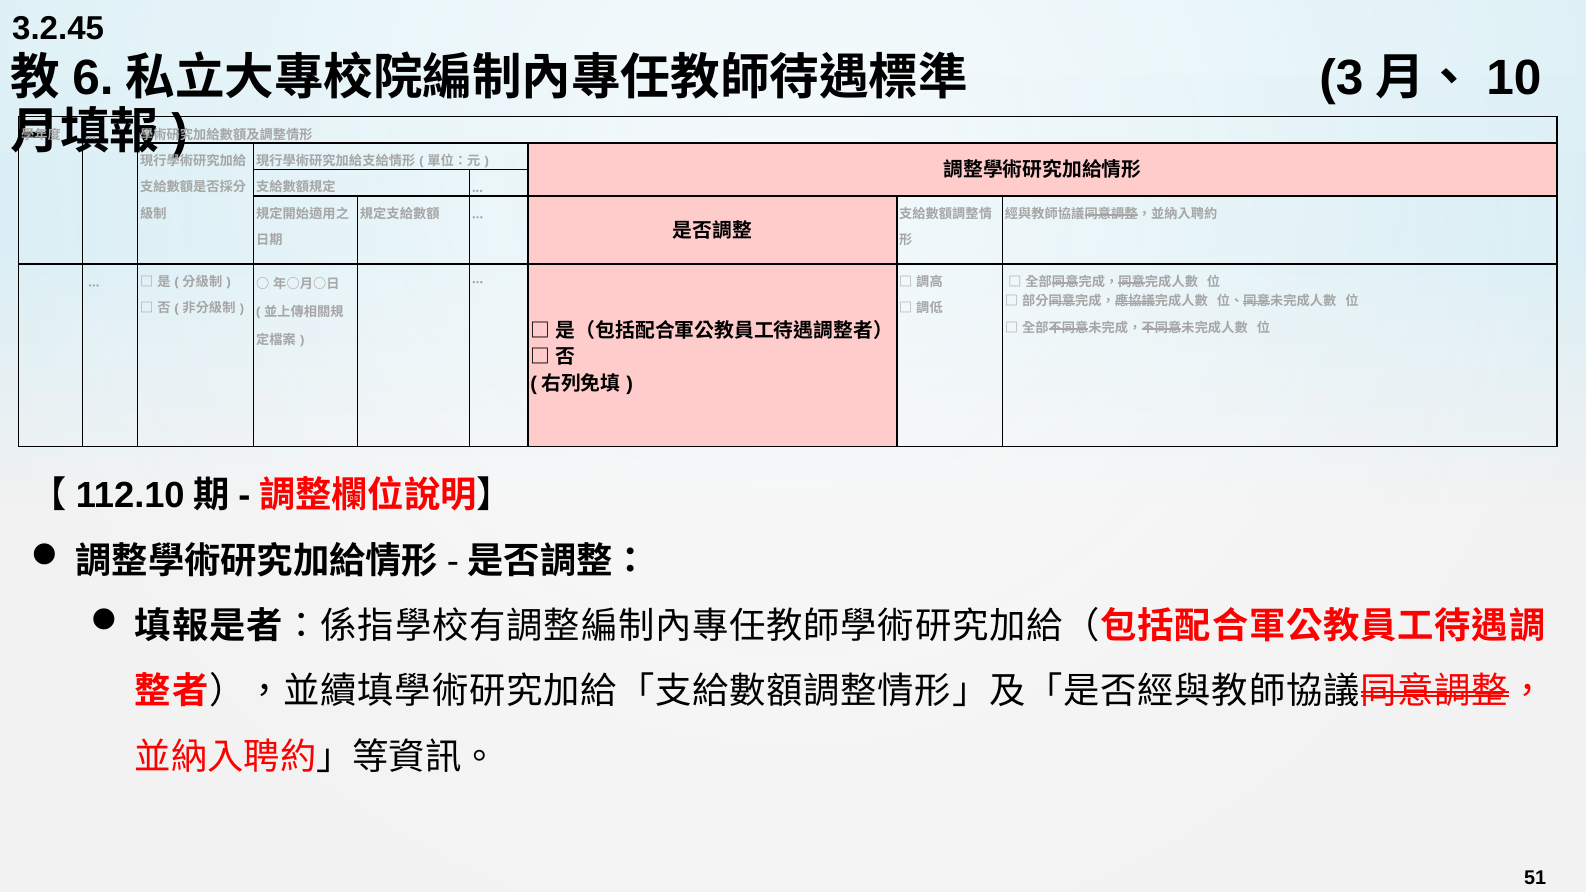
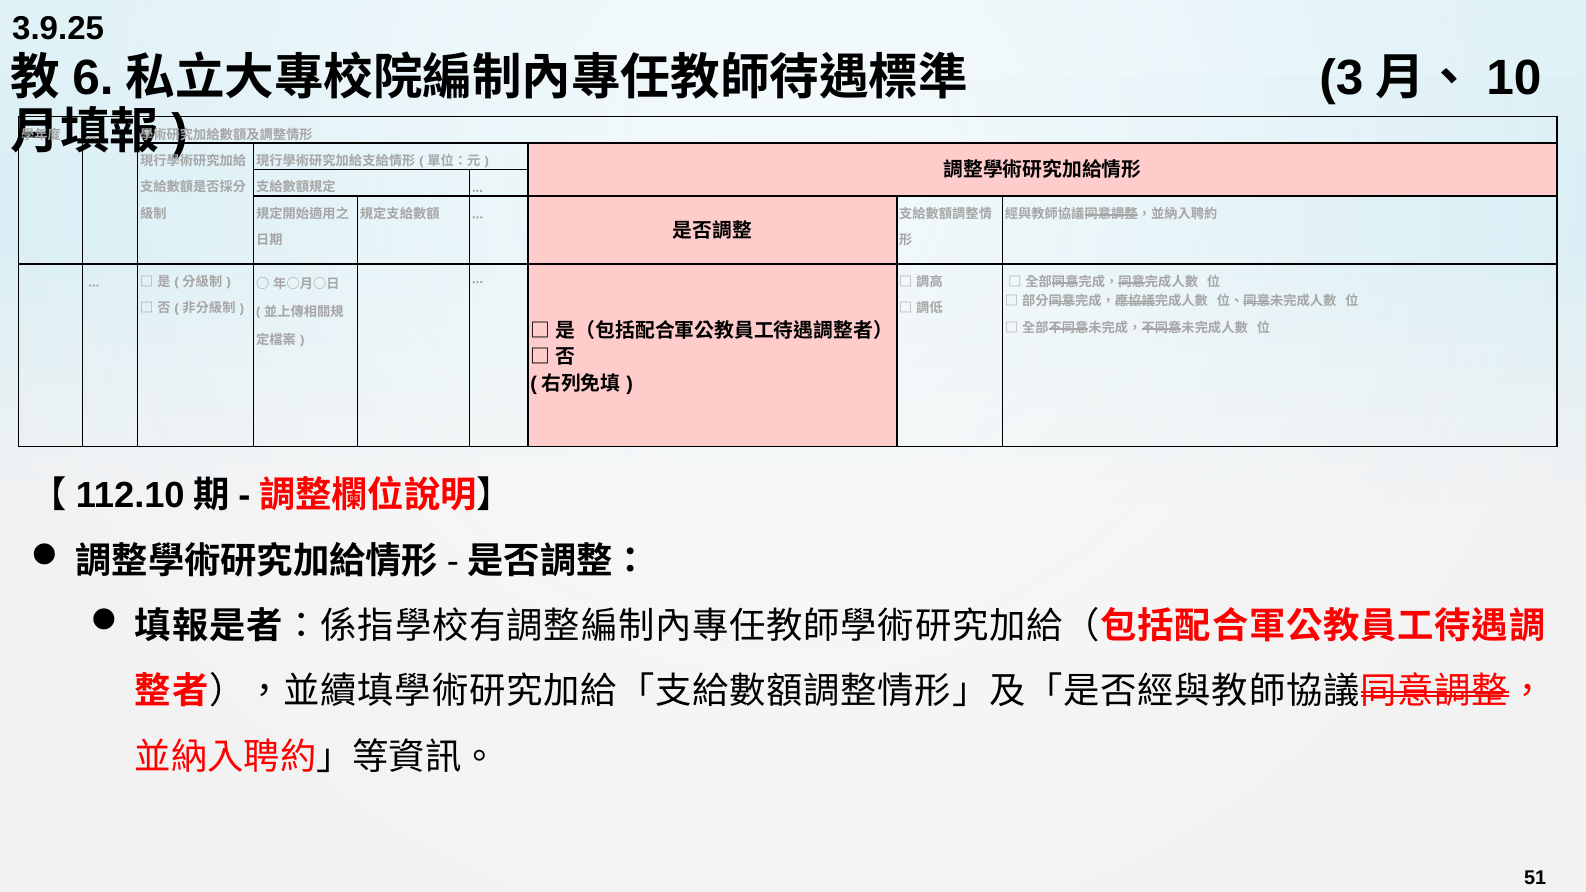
3.2.45: 3.2.45 -> 3.9.25 (58, 29)
